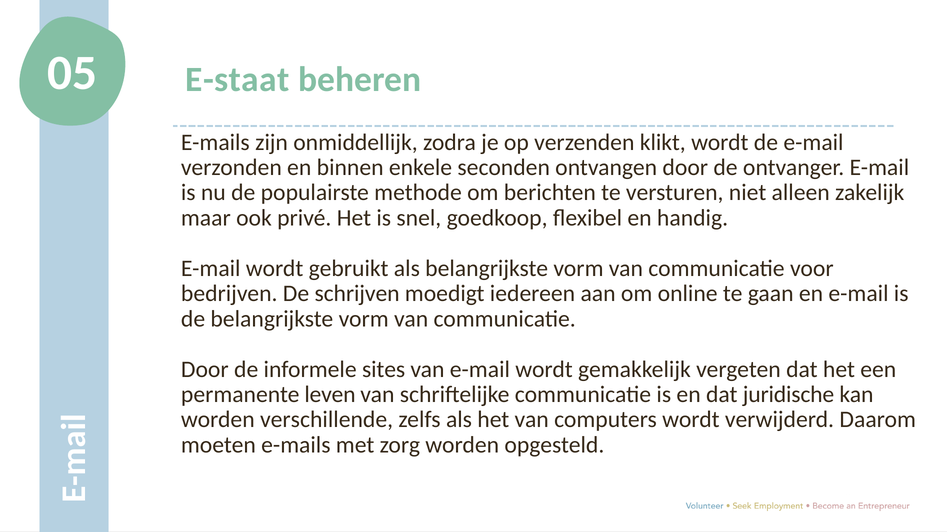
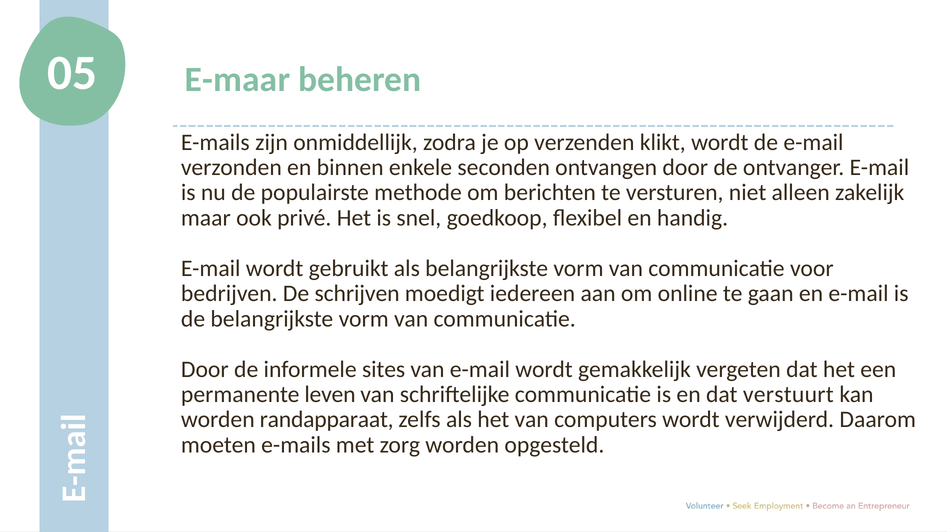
E-staat: E-staat -> E-maar (238, 80)
juridische: juridische -> verstuurt (788, 395)
verschillende: verschillende -> randapparaat (327, 420)
